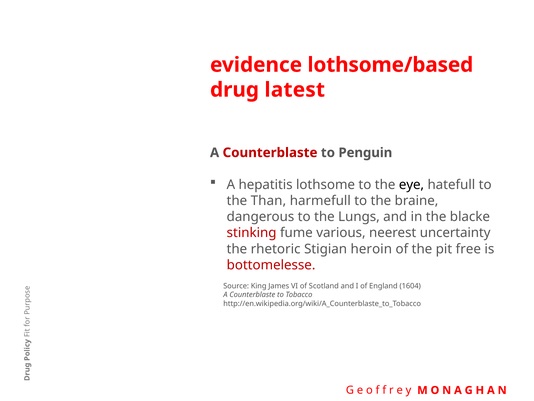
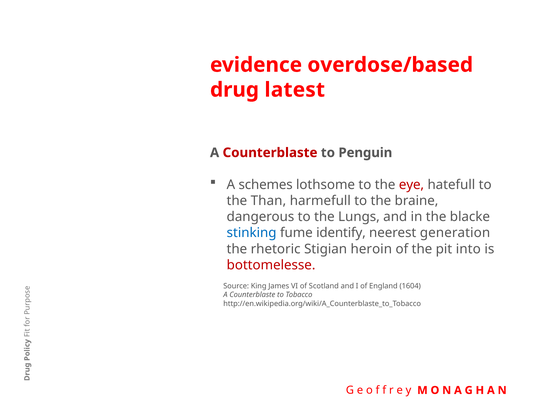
lothsome/based: lothsome/based -> overdose/based (390, 65)
hepatitis: hepatitis -> schemes (266, 185)
eye colour: black -> red (411, 185)
stinking colour: red -> blue (252, 233)
various: various -> identify (341, 233)
uncertainty: uncertainty -> generation (455, 233)
free: free -> into (468, 249)
